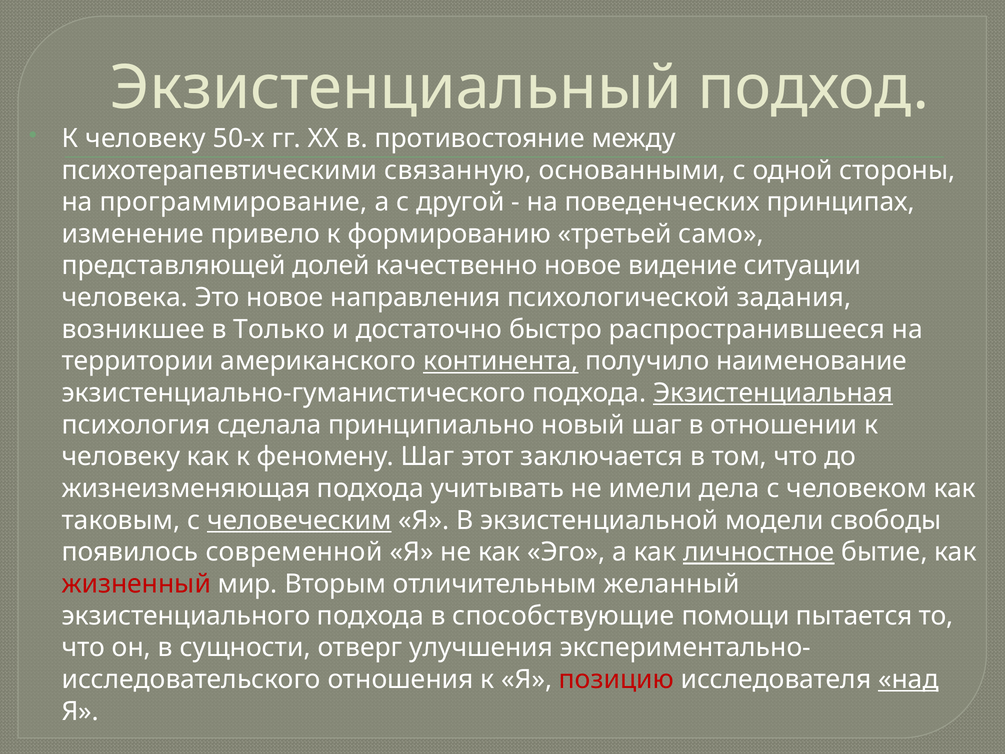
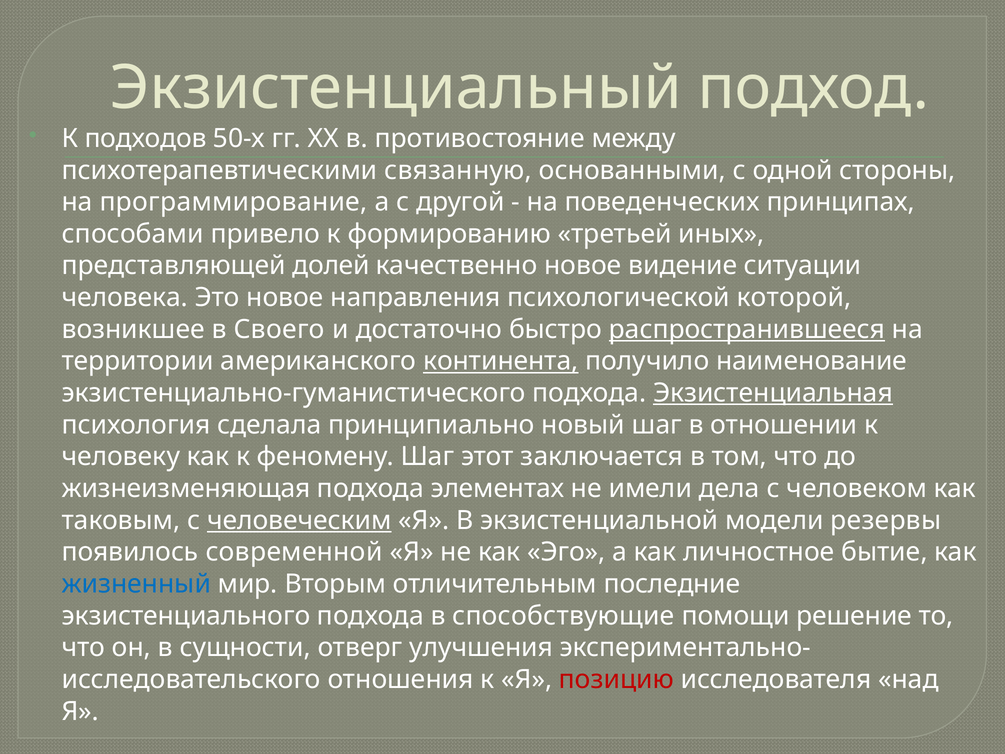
человеку: человеку -> подходов (146, 138)
изменение: изменение -> способами (133, 234)
само: само -> иных (721, 234)
задания: задания -> которой (794, 297)
Только: Только -> Своего (279, 329)
распространившееся underline: none -> present (747, 329)
учитывать: учитывать -> элементах (497, 488)
свободы: свободы -> резервы (886, 520)
личностное underline: present -> none (759, 552)
жизненный colour: red -> blue (136, 584)
желанный: желанный -> последние (672, 584)
пытается: пытается -> решение (854, 616)
над underline: present -> none (908, 679)
